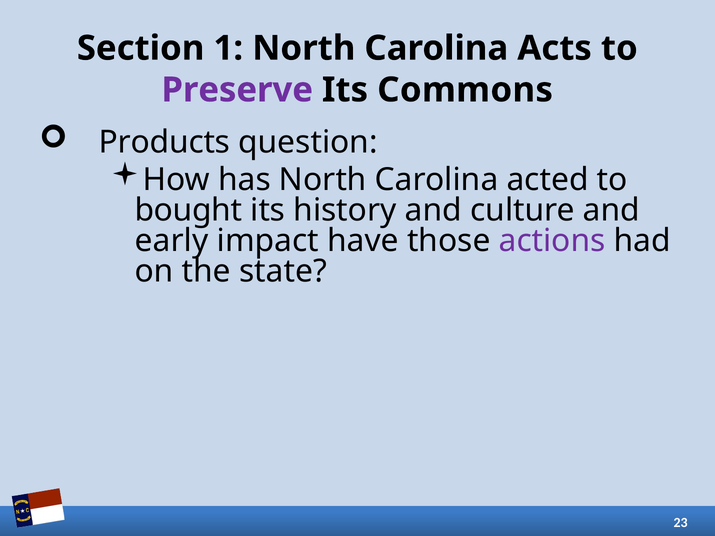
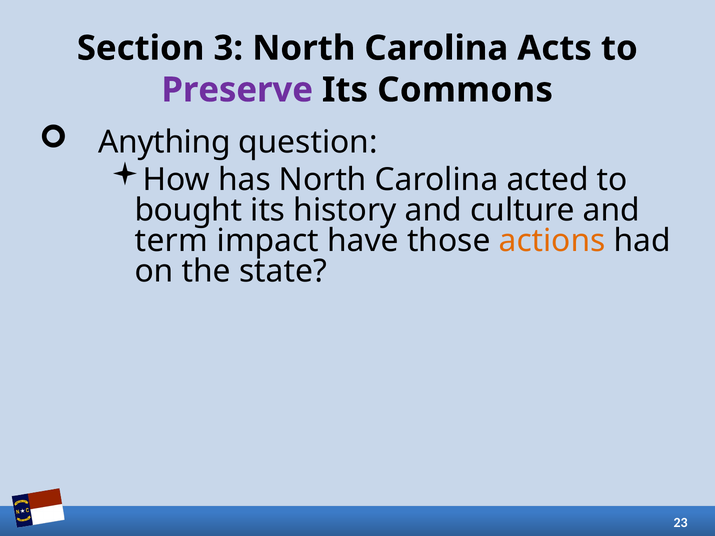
1: 1 -> 3 (228, 48)
Products: Products -> Anything (164, 143)
early: early -> term (171, 241)
actions colour: purple -> orange (552, 241)
